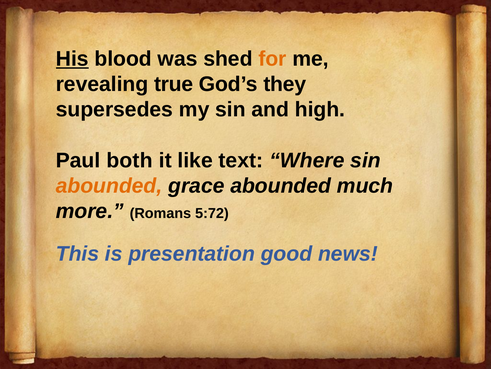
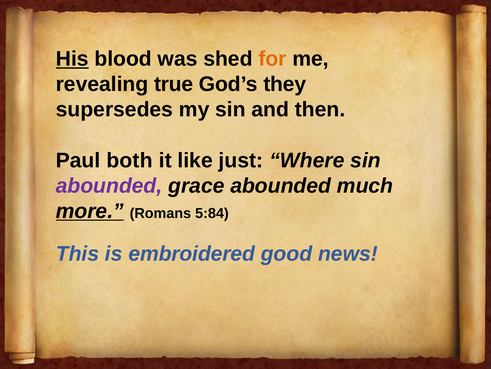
high: high -> then (320, 109)
text: text -> just (241, 160)
abounded colour: orange -> purple (109, 185)
more underline: none -> present (90, 211)
5:72: 5:72 -> 5:84 (212, 213)
presentation: presentation -> embroidered (192, 253)
